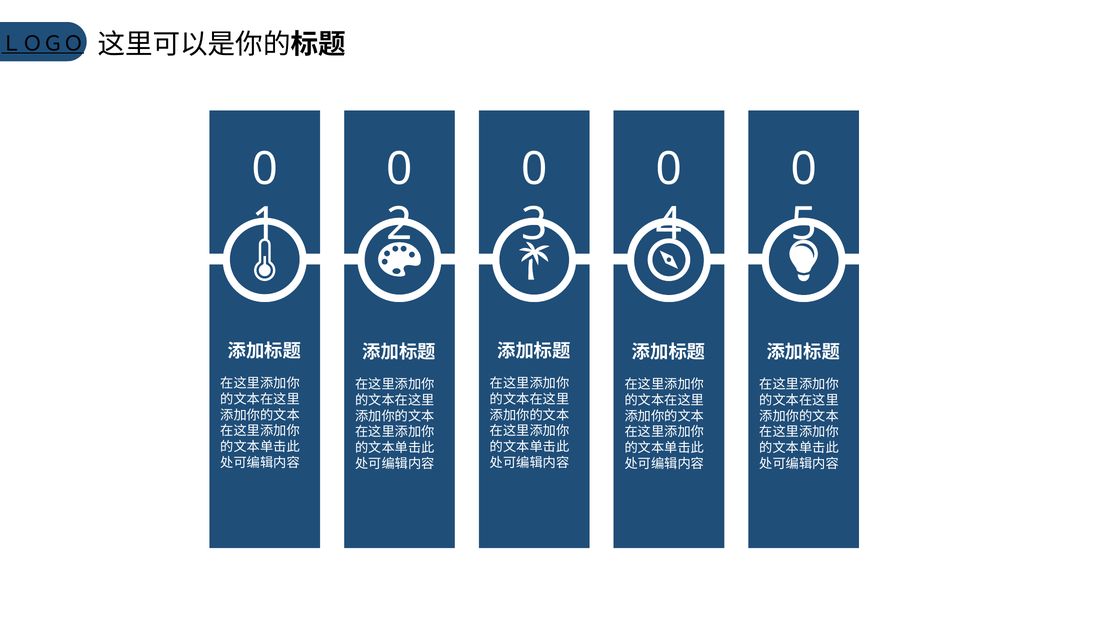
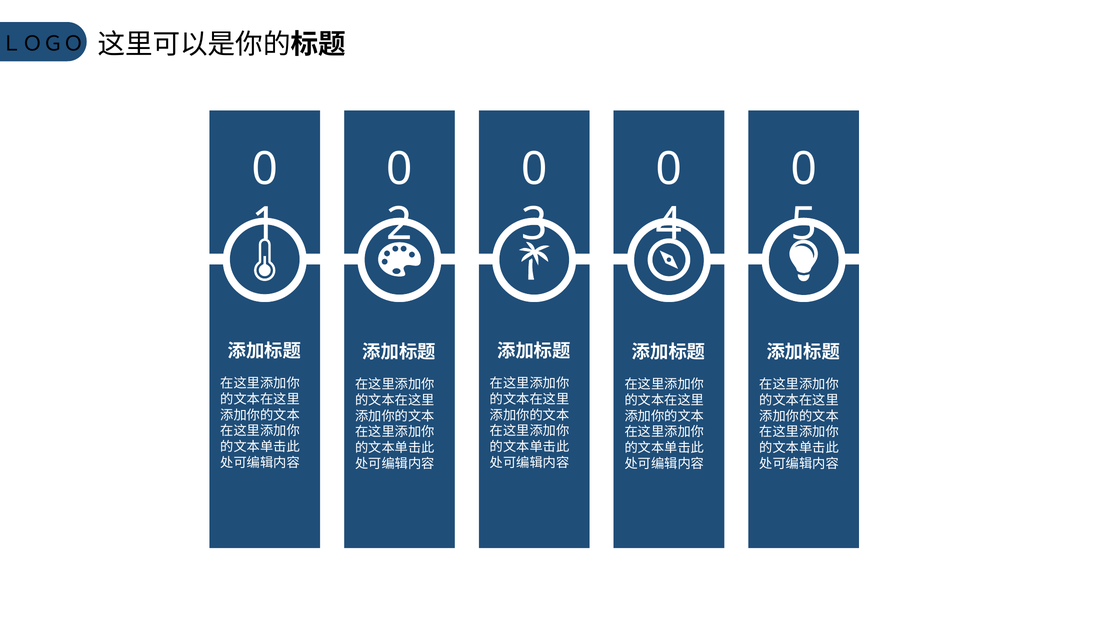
ＬＯＧＯ underline: present -> none (43, 44)
